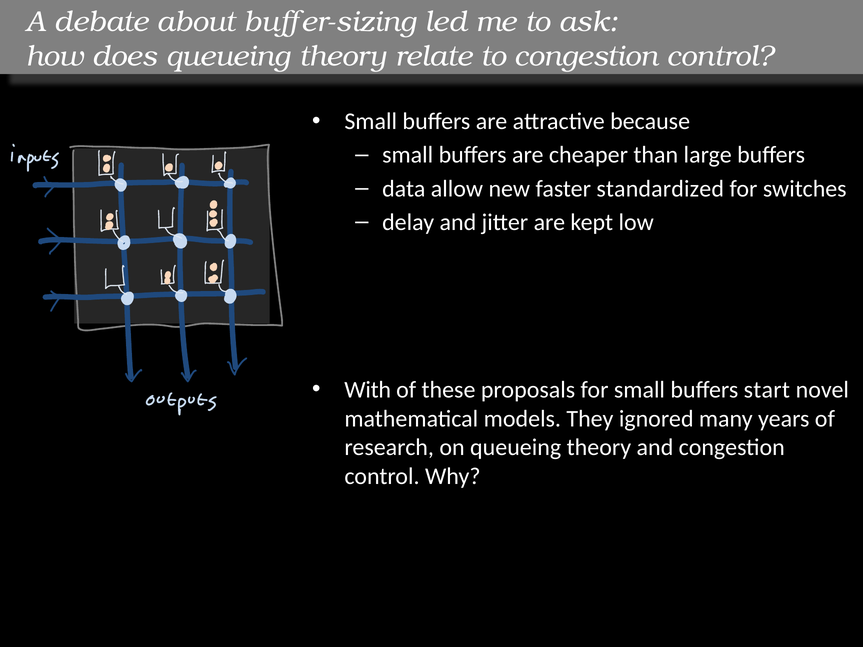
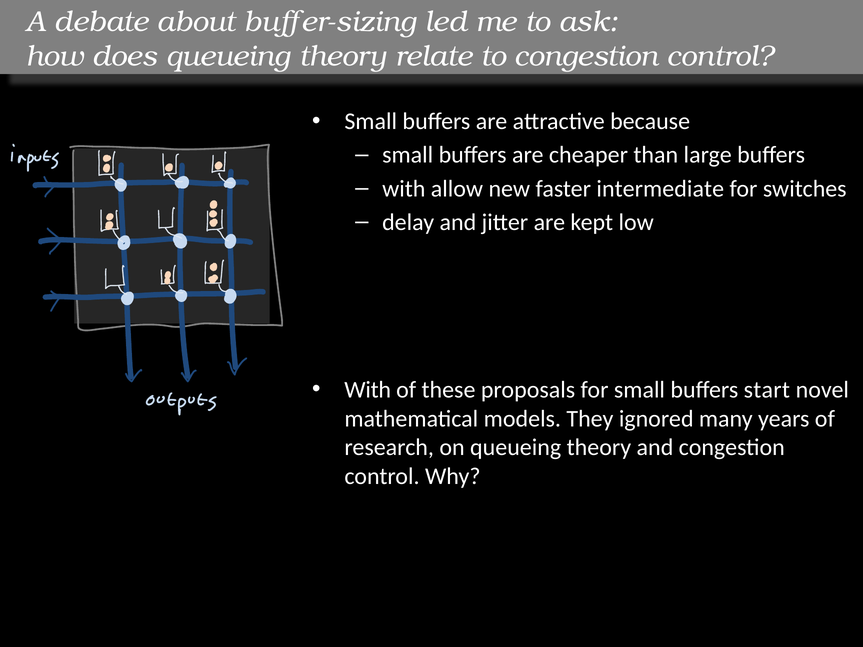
data: data -> with (404, 189)
standardized: standardized -> intermediate (660, 189)
